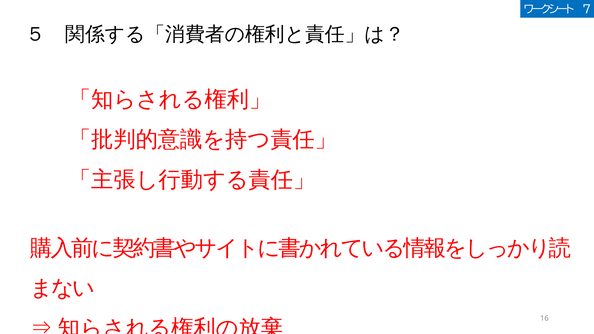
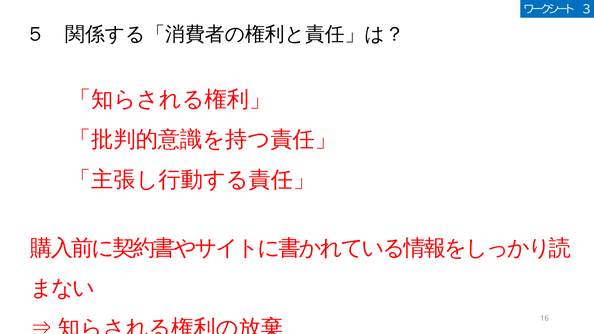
7: 7 -> 3 (587, 10)
